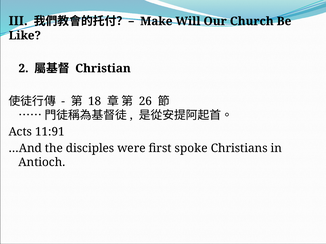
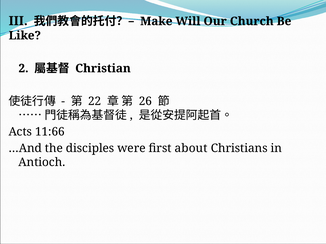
18: 18 -> 22 (95, 101)
11:91: 11:91 -> 11:66 (50, 132)
spoke: spoke -> about (191, 149)
